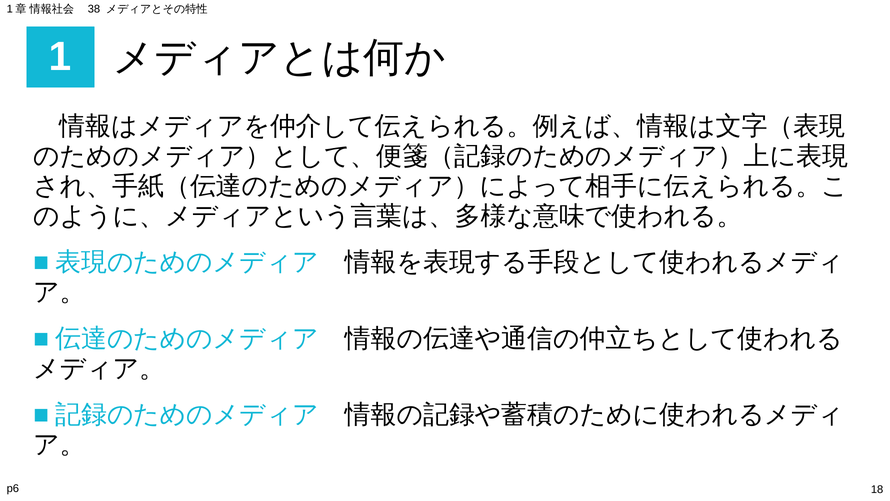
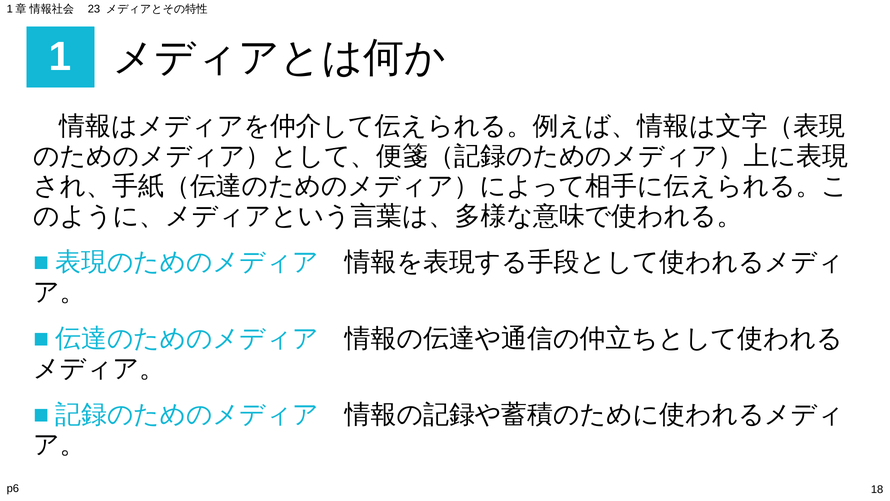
38: 38 -> 23 (94, 9)
